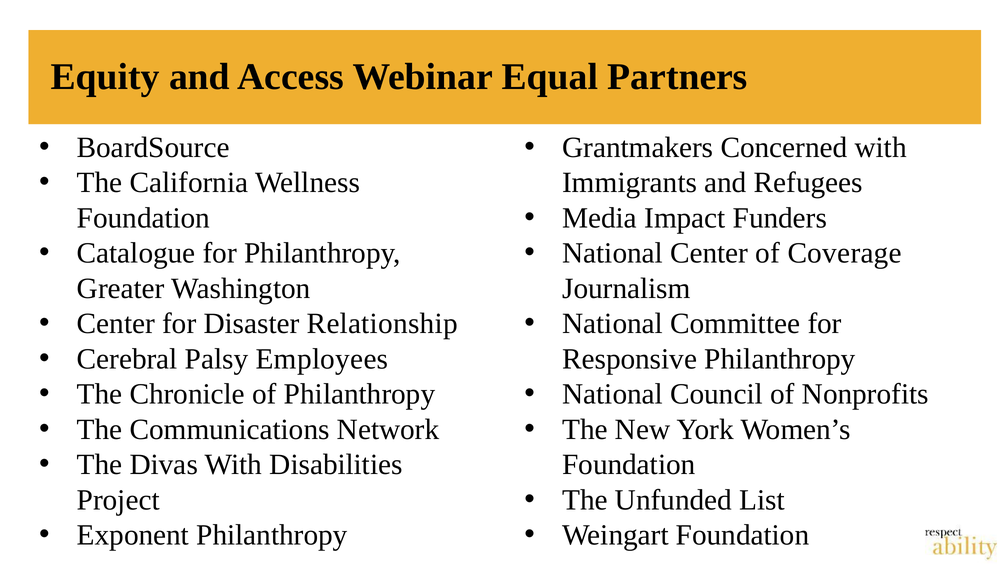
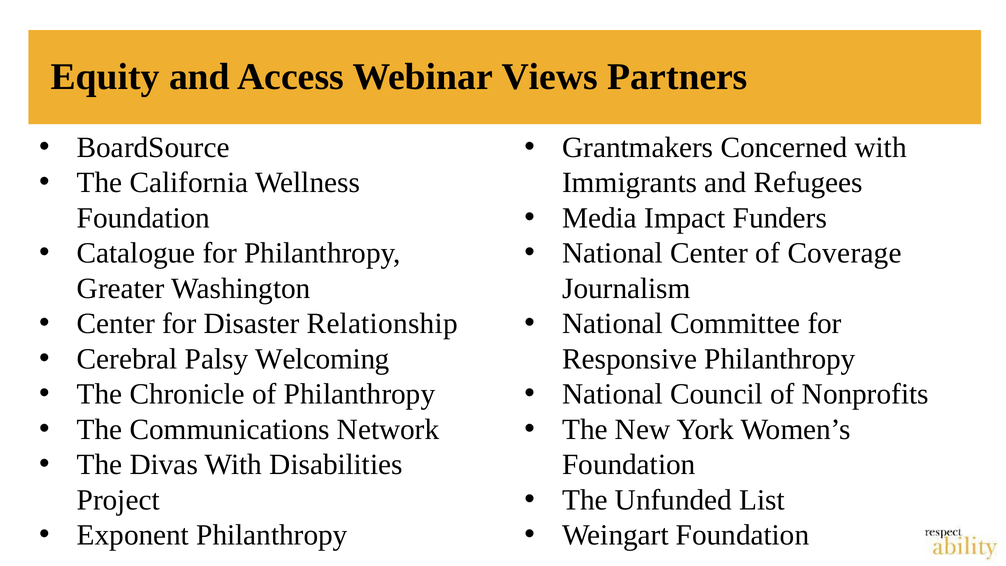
Equal: Equal -> Views (550, 77)
Employees: Employees -> Welcoming (322, 359)
